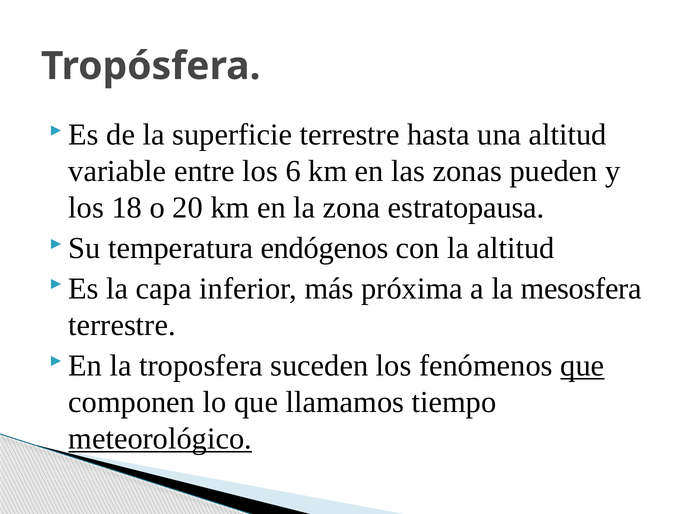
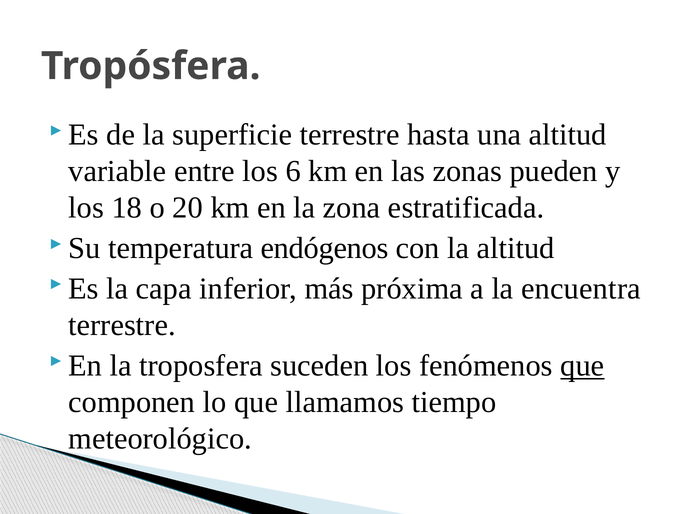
estratopausa: estratopausa -> estratificada (466, 208)
mesosfera: mesosfera -> encuentra (581, 289)
meteorológico underline: present -> none (160, 438)
